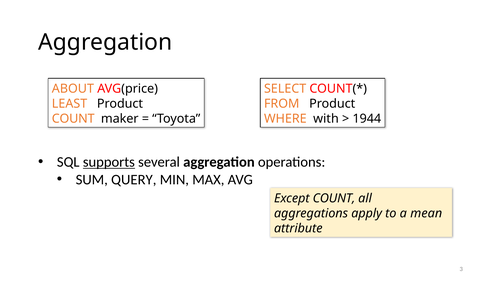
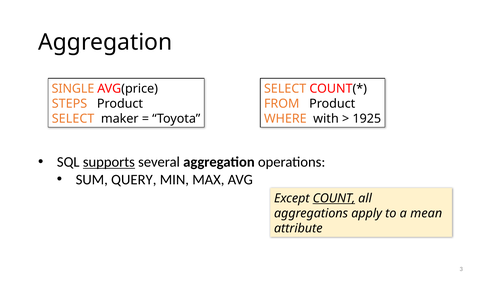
ABOUT: ABOUT -> SINGLE (73, 89)
LEAST: LEAST -> STEPS (70, 104)
COUNT: COUNT -> SELECT (73, 119)
1944: 1944 -> 1925 (367, 119)
COUNT underline: none -> present (334, 198)
